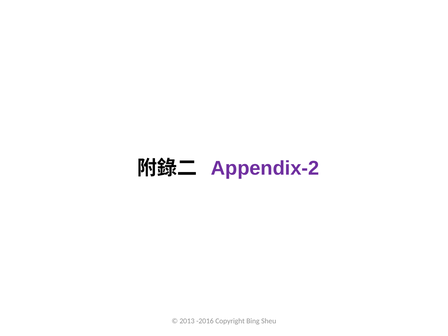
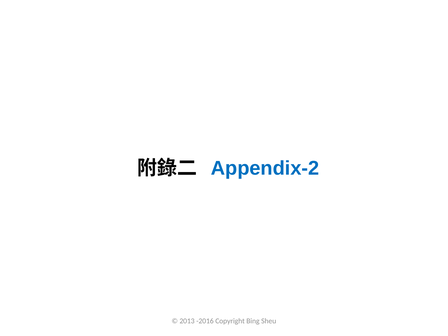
Appendix-2 colour: purple -> blue (265, 168)
